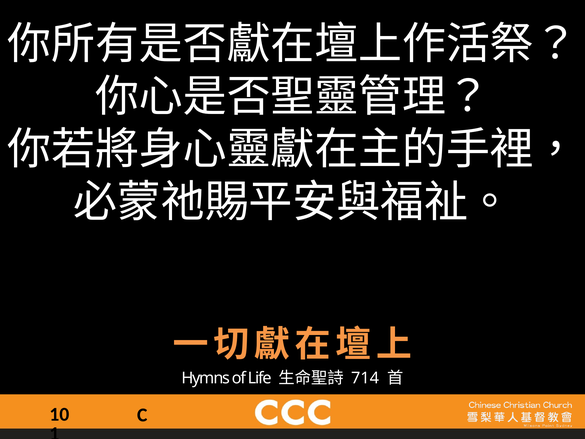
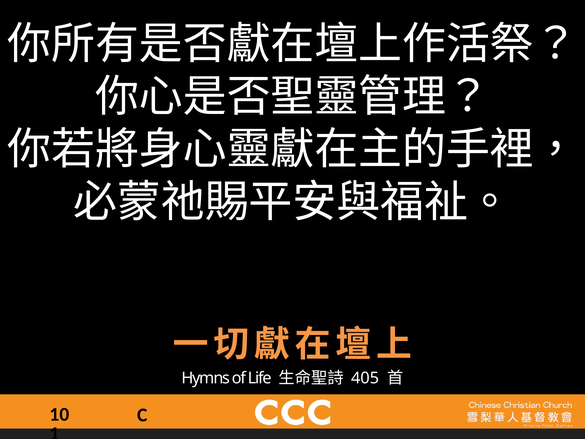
714: 714 -> 405 (365, 378)
